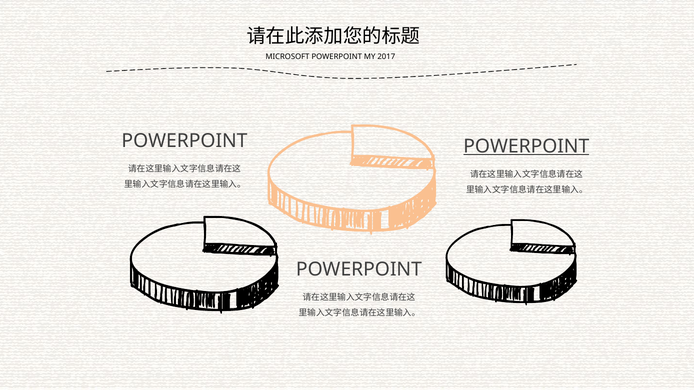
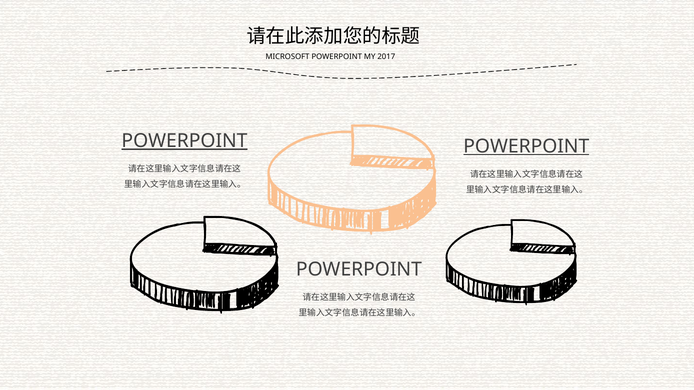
POWERPOINT underline: none -> present (184, 141)
